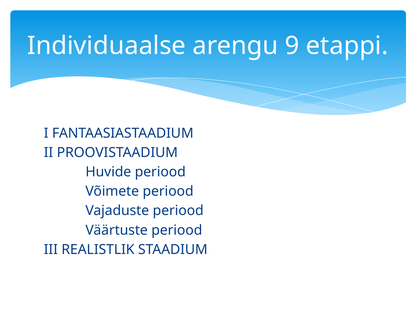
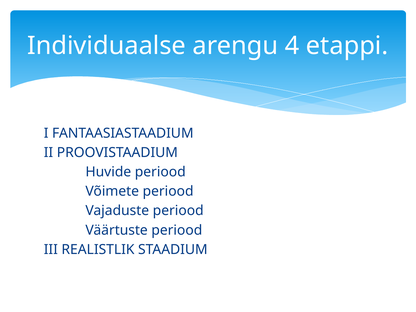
9: 9 -> 4 (292, 46)
